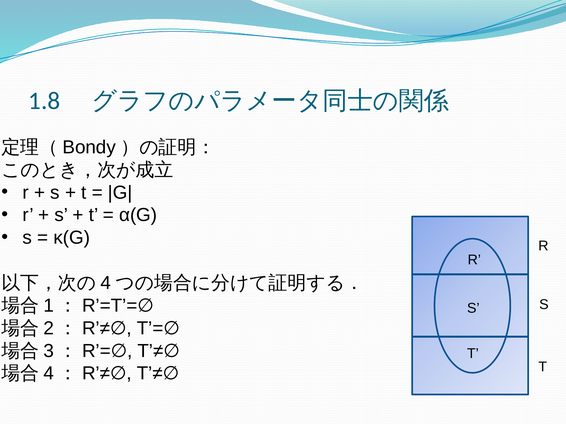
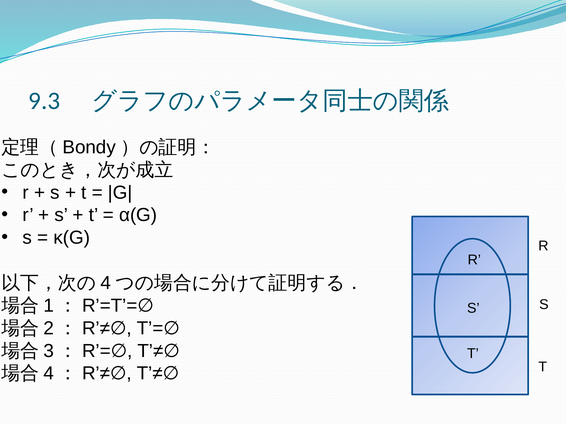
1.8: 1.8 -> 9.3 (44, 101)
